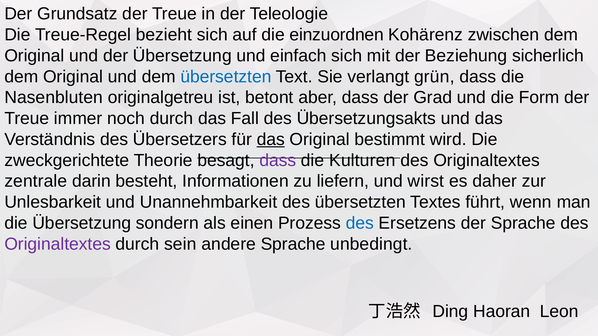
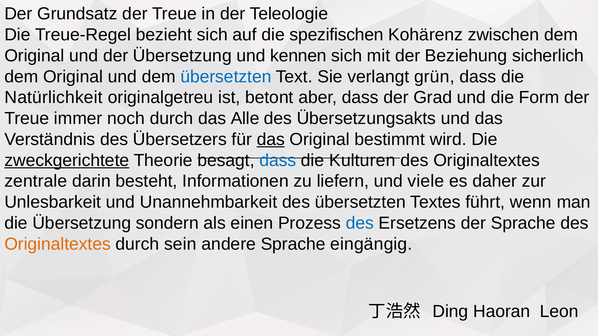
einzuordnen: einzuordnen -> spezifischen (337, 35)
einfach: einfach -> kennen (298, 56)
Nasenbluten: Nasenbluten -> Natürlichkeit (54, 98)
Fall: Fall -> Alle (245, 119)
zweckgerichtete underline: none -> present (67, 160)
dass colour: purple -> blue (278, 160)
wirst: wirst -> viele (426, 181)
Originaltextes colour: purple -> orange (58, 244)
unbedingt: unbedingt -> eingängig (371, 244)
